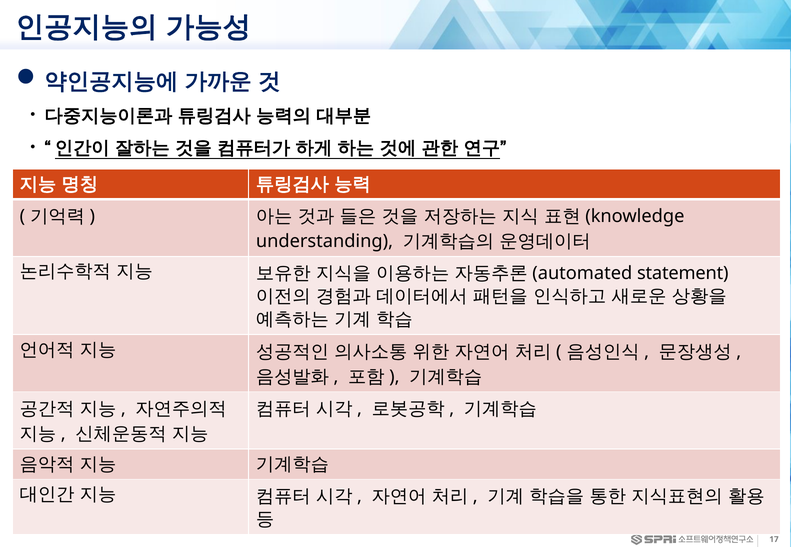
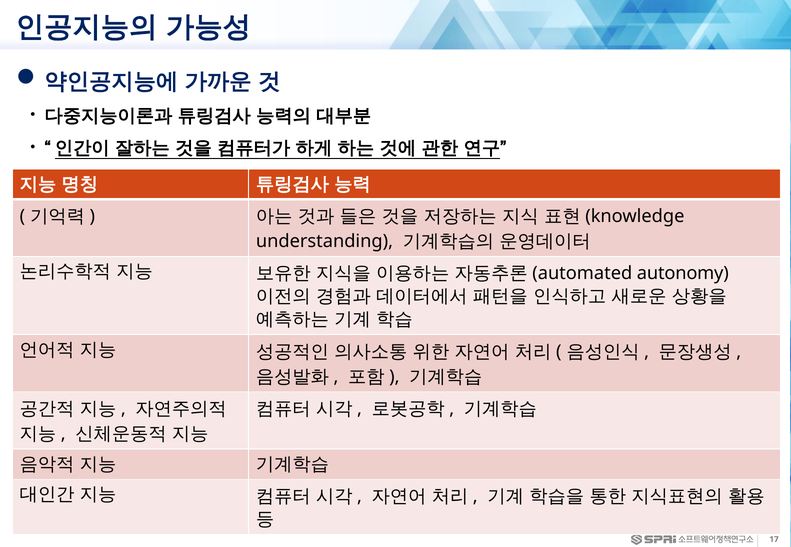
statement: statement -> autonomy (683, 274)
